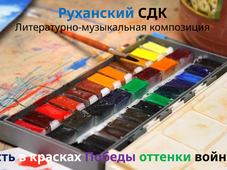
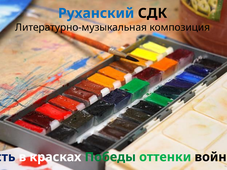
Победы colour: purple -> green (110, 157)
